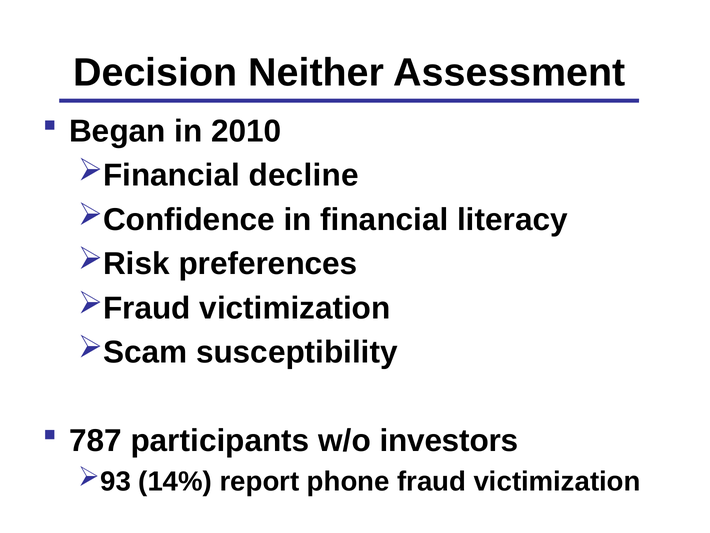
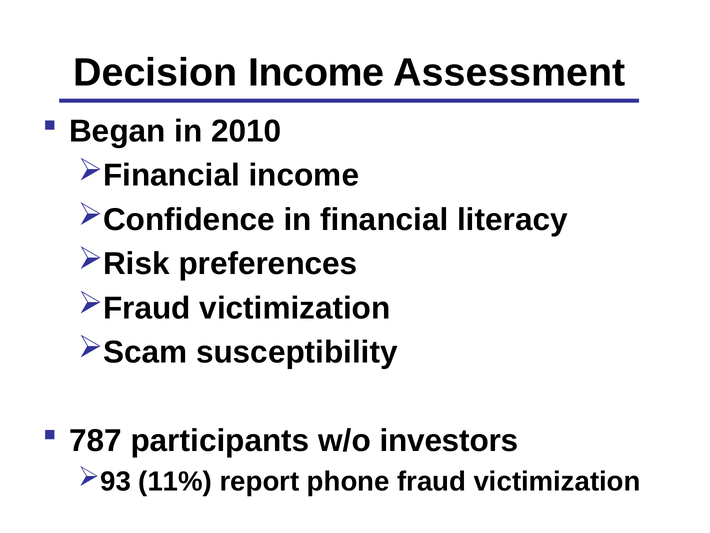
Decision Neither: Neither -> Income (316, 73)
decline: decline -> income (304, 175)
14%: 14% -> 11% (175, 481)
